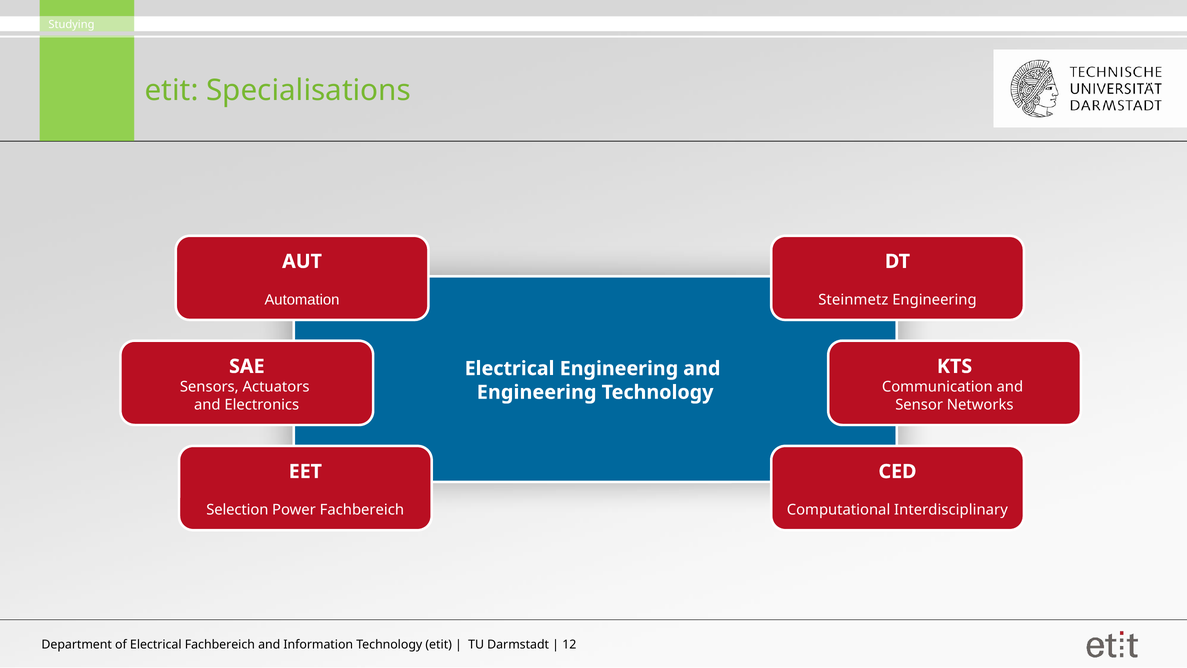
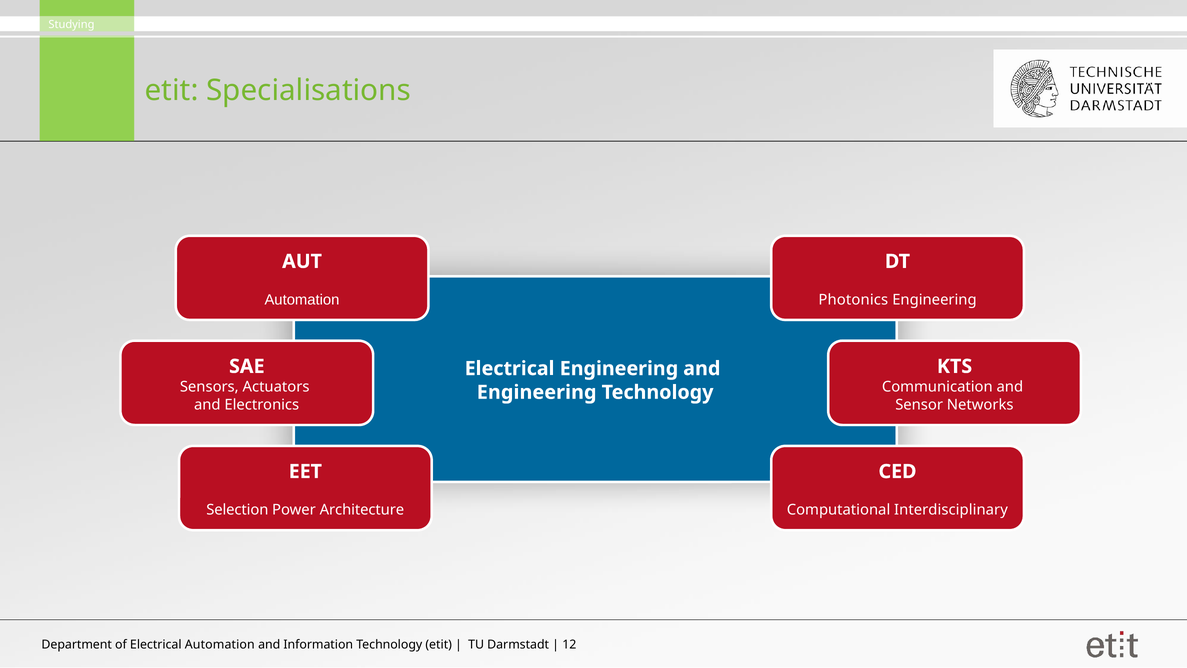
Steinmetz: Steinmetz -> Photonics (853, 300)
Power Fachbereich: Fachbereich -> Architecture (362, 510)
Electrical Fachbereich: Fachbereich -> Automation (220, 644)
